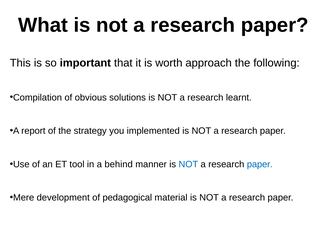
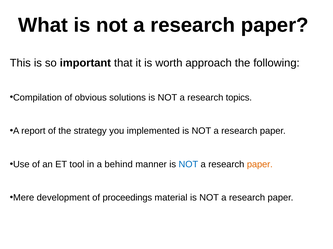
learnt: learnt -> topics (239, 98)
paper colour: blue -> orange (260, 165)
pedagogical: pedagogical -> proceedings (127, 198)
